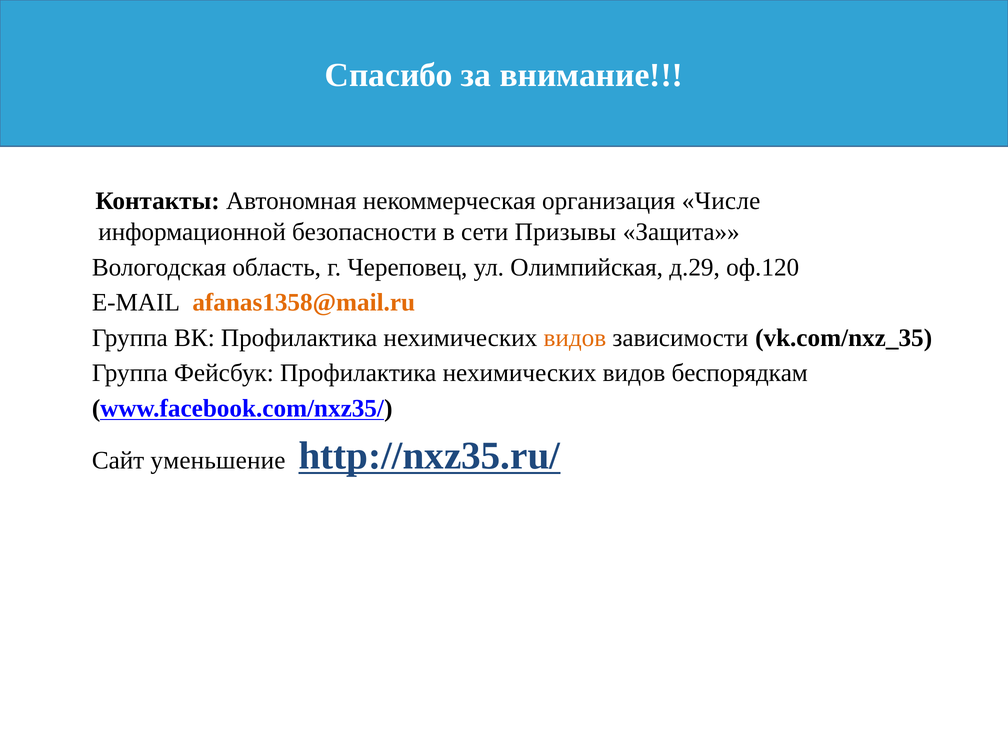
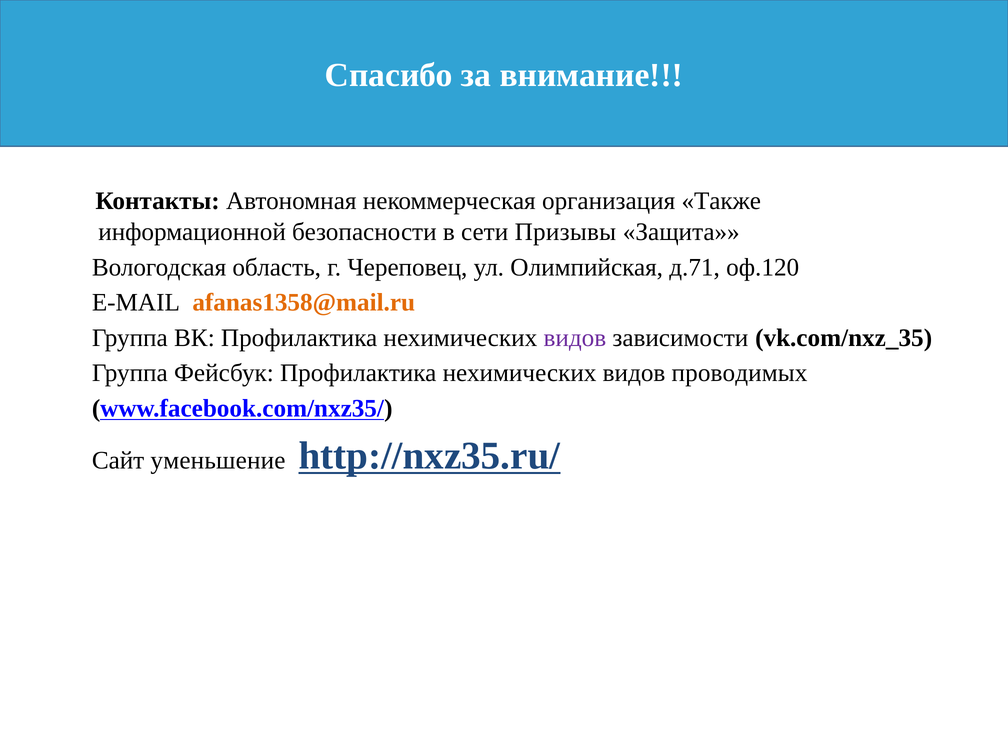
Числе: Числе -> Также (721, 201)
д.29: д.29 -> д.71 (695, 267)
видов colour: orange -> purple (575, 338)
беспорядкам: беспорядкам -> проводимых (740, 373)
